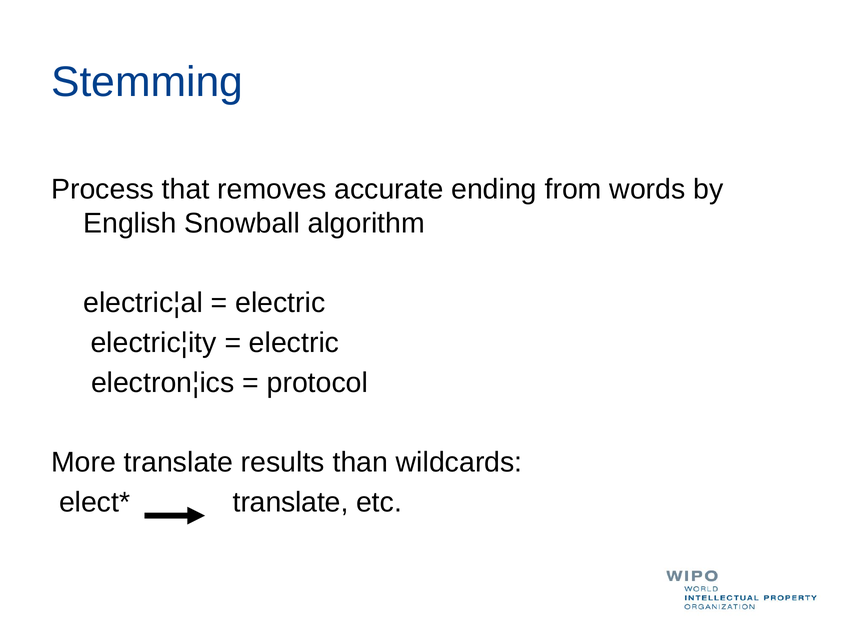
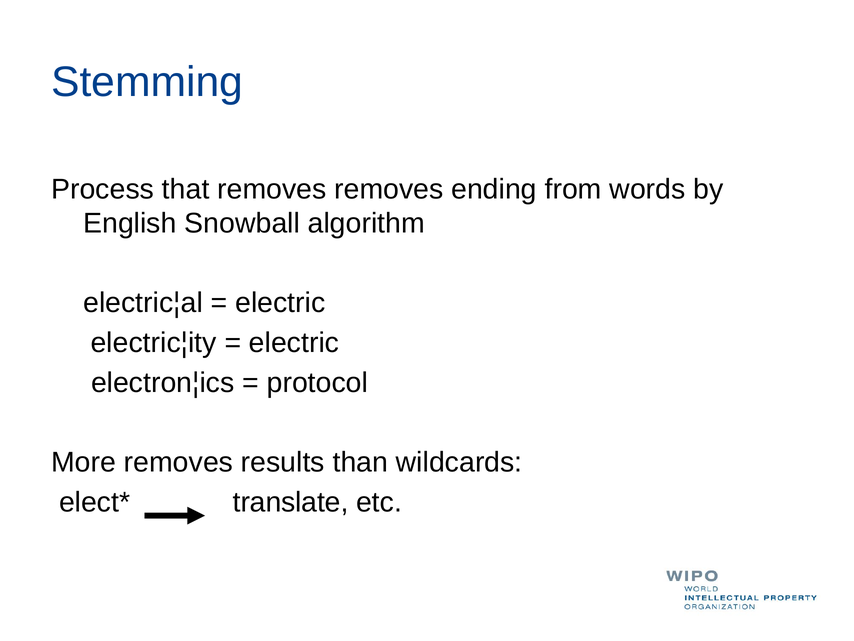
removes accurate: accurate -> removes (389, 189)
More translate: translate -> removes (178, 462)
